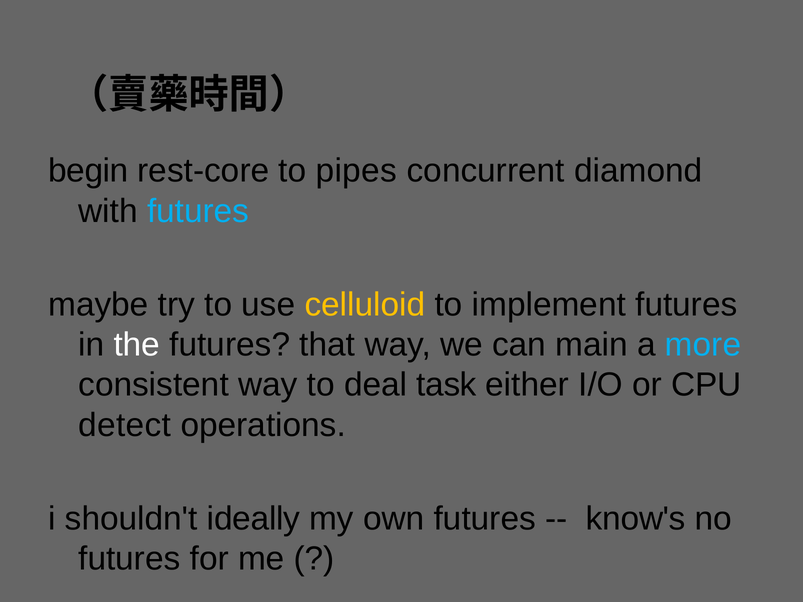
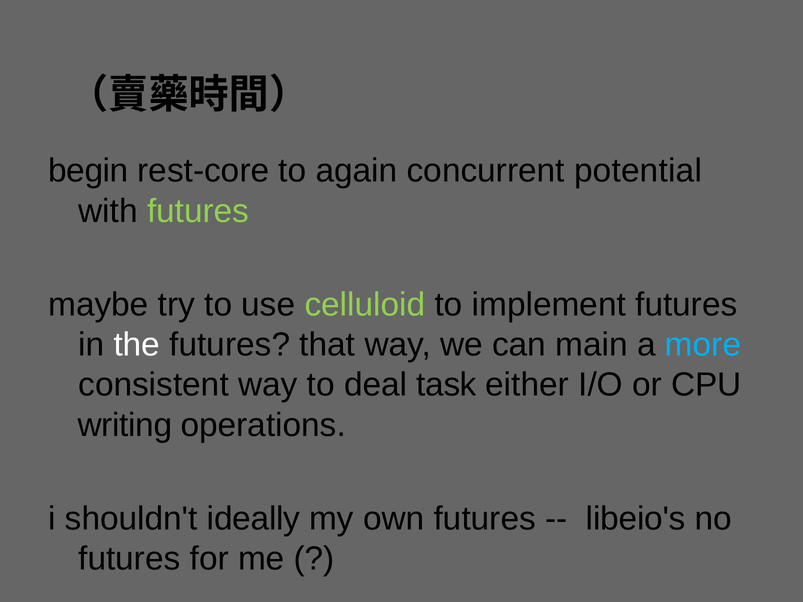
pipes: pipes -> again (357, 171)
diamond: diamond -> potential (638, 171)
futures colour: light blue -> light green (198, 211)
celluloid colour: yellow -> light green (365, 305)
detect: detect -> writing (125, 425)
know's: know's -> libeio's (636, 519)
